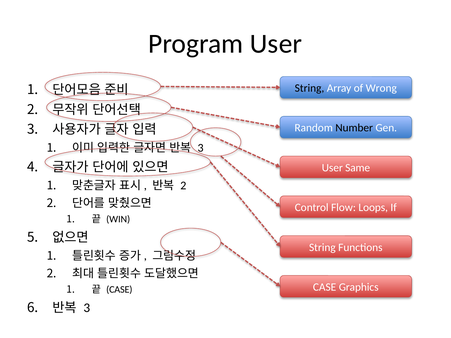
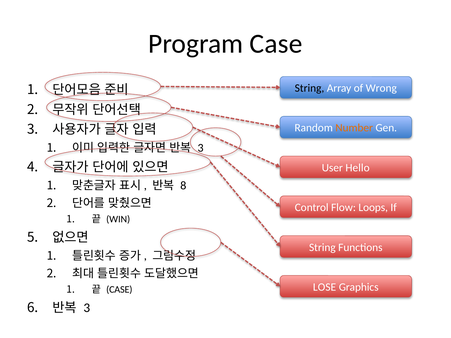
Program User: User -> Case (276, 44)
Number colour: black -> orange (354, 128)
Same: Same -> Hello (358, 168)
2: 2 -> 8 (183, 186)
CASE: CASE -> LOSE (325, 287)
